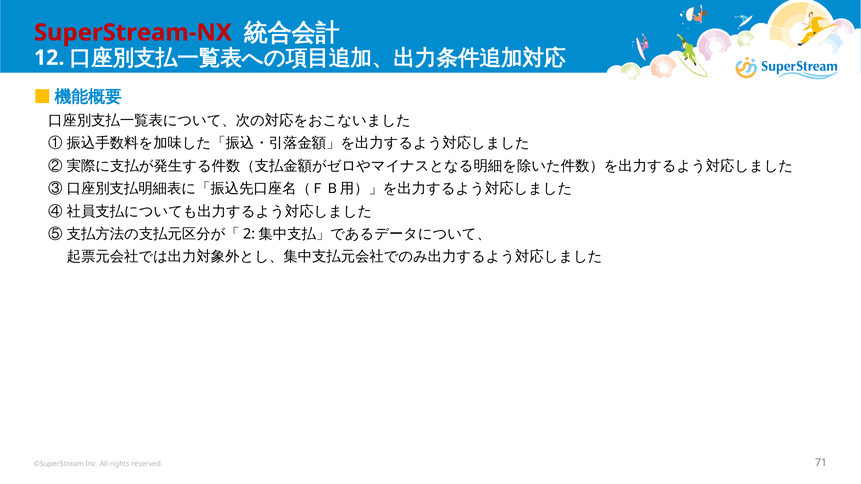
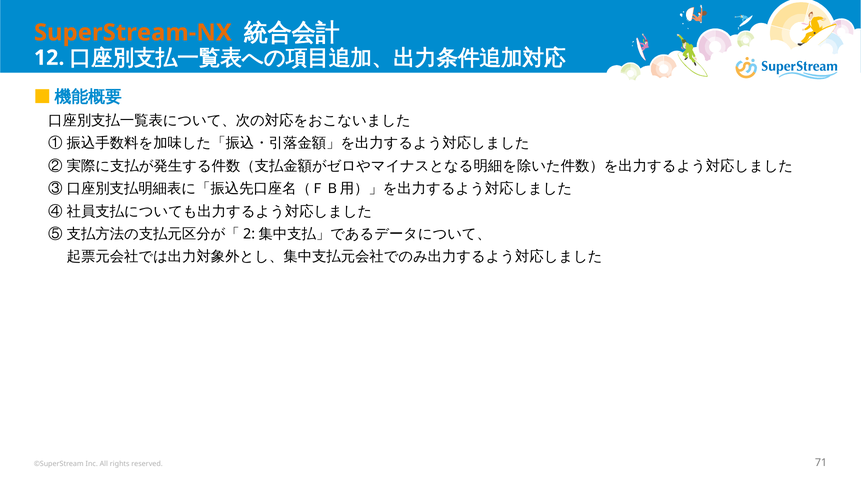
SuperStream-NX colour: red -> orange (133, 33)
